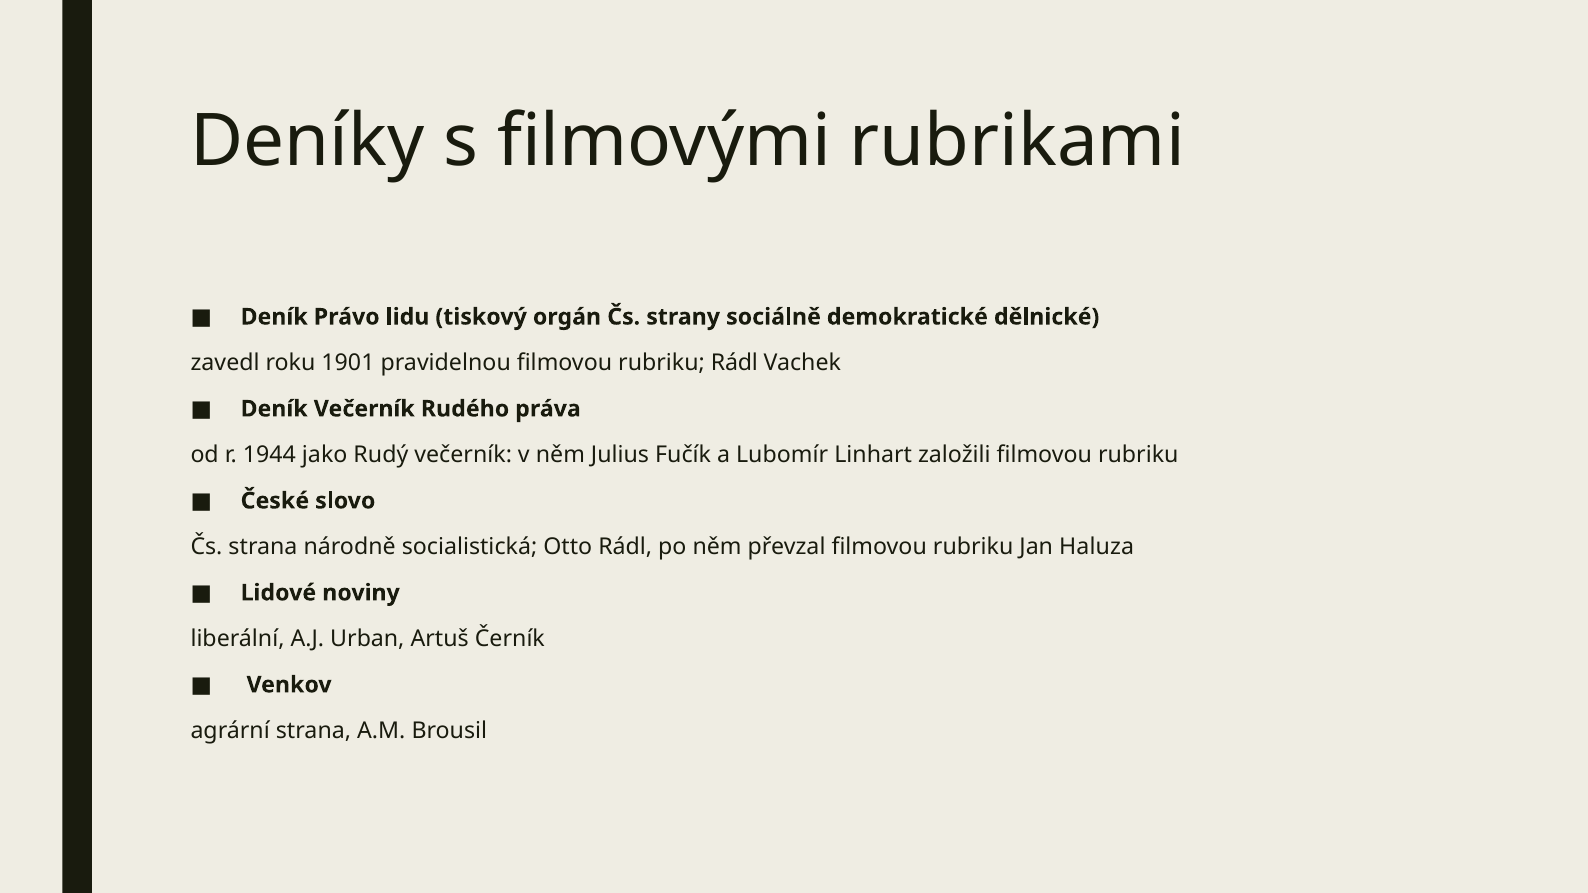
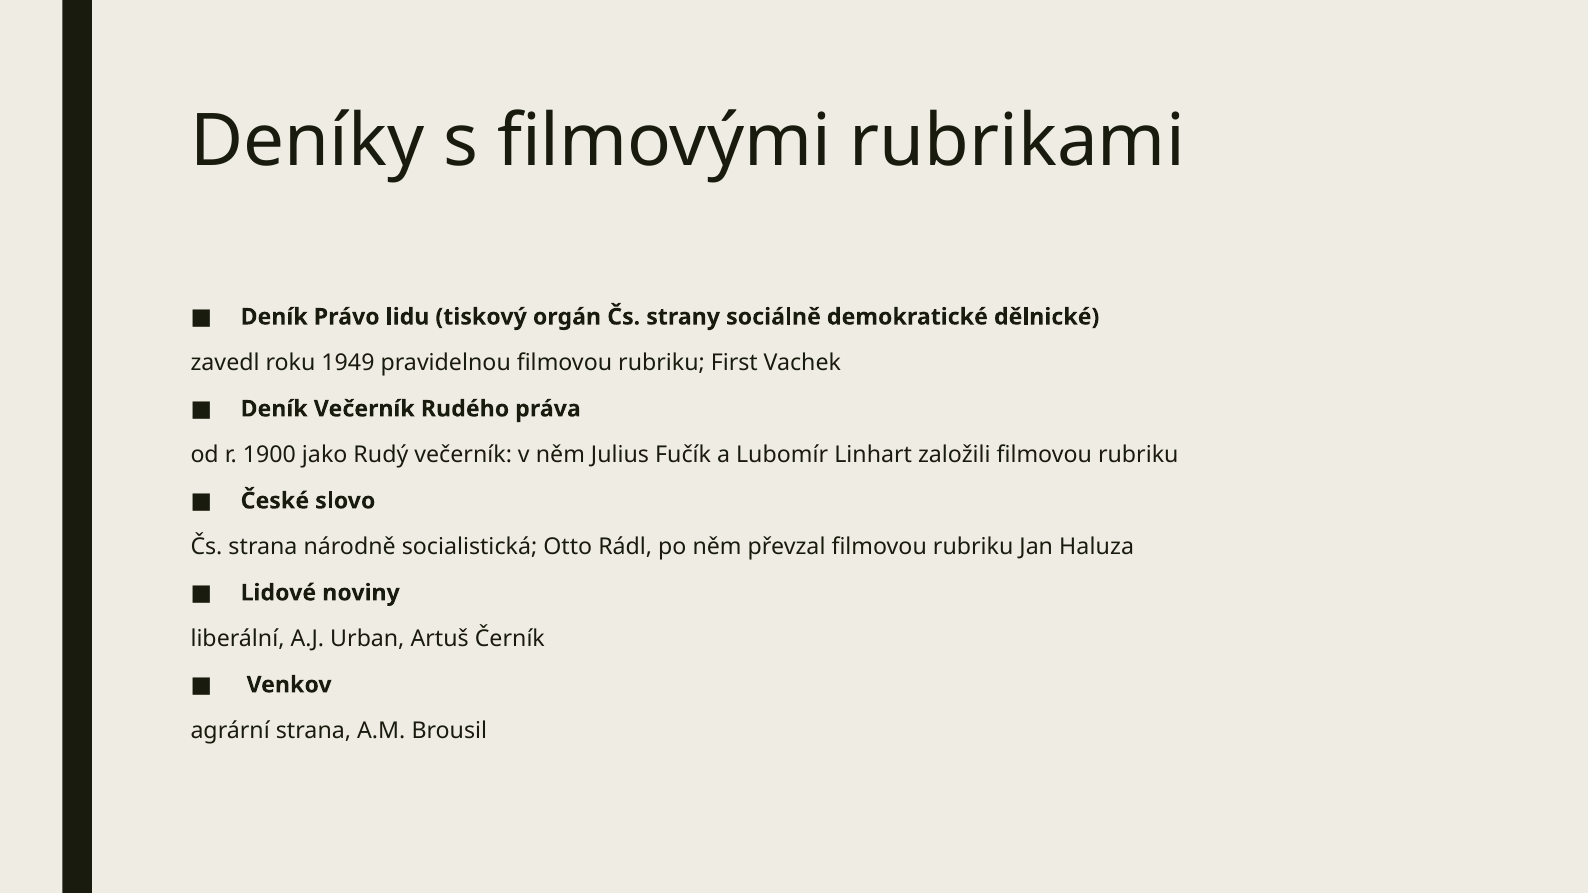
1901: 1901 -> 1949 (348, 363)
rubriku Rádl: Rádl -> First (734, 363)
1944: 1944 -> 1900 (269, 455)
